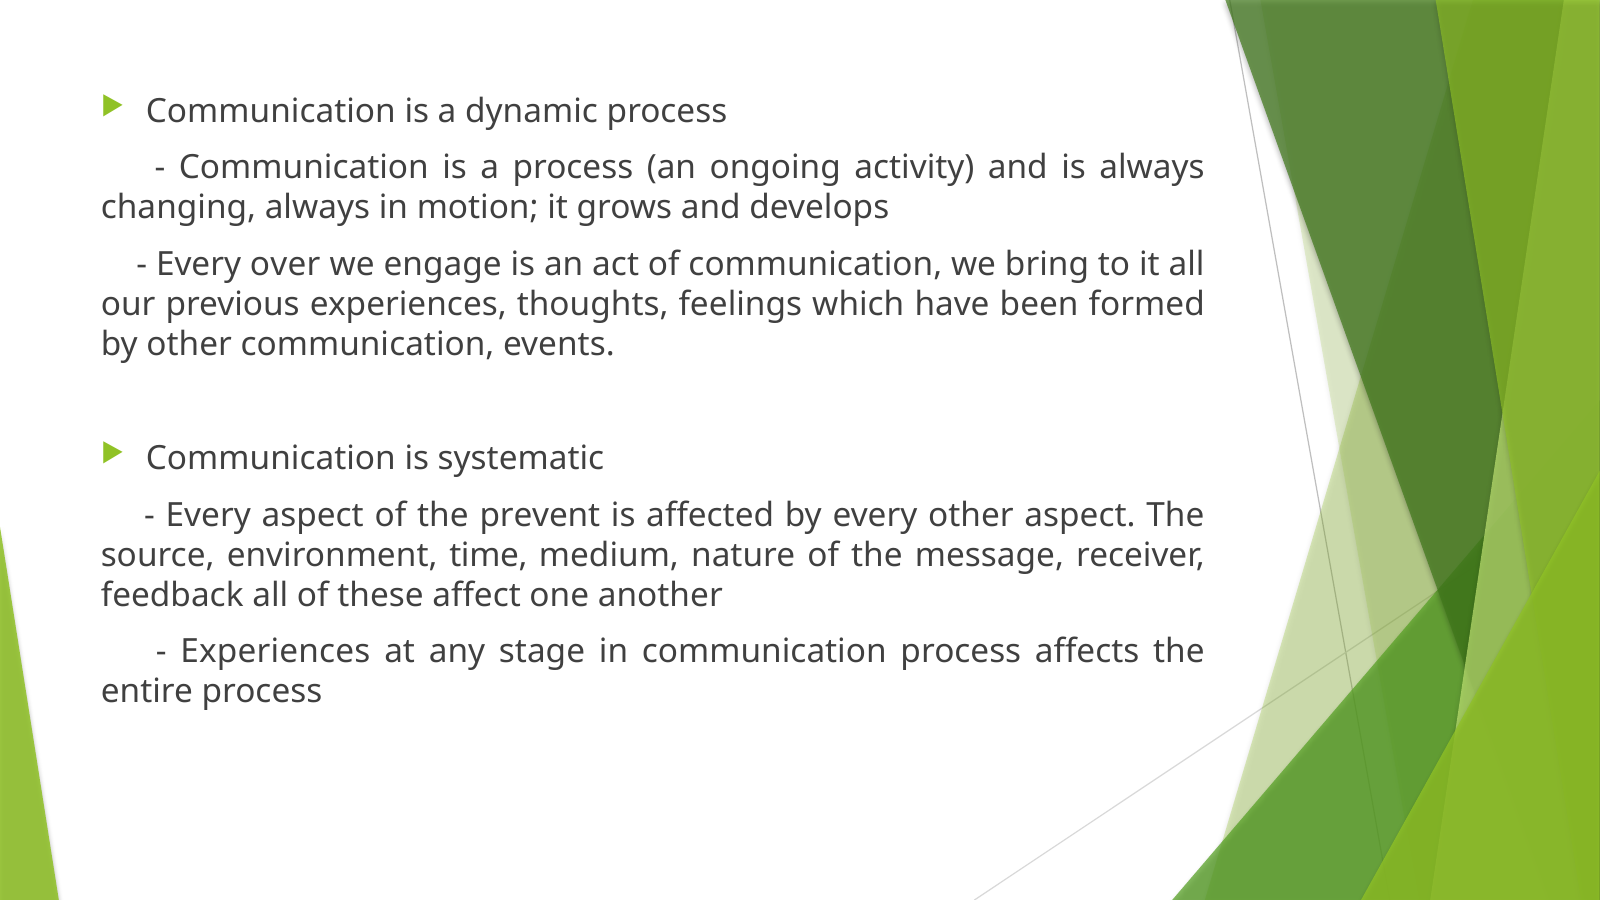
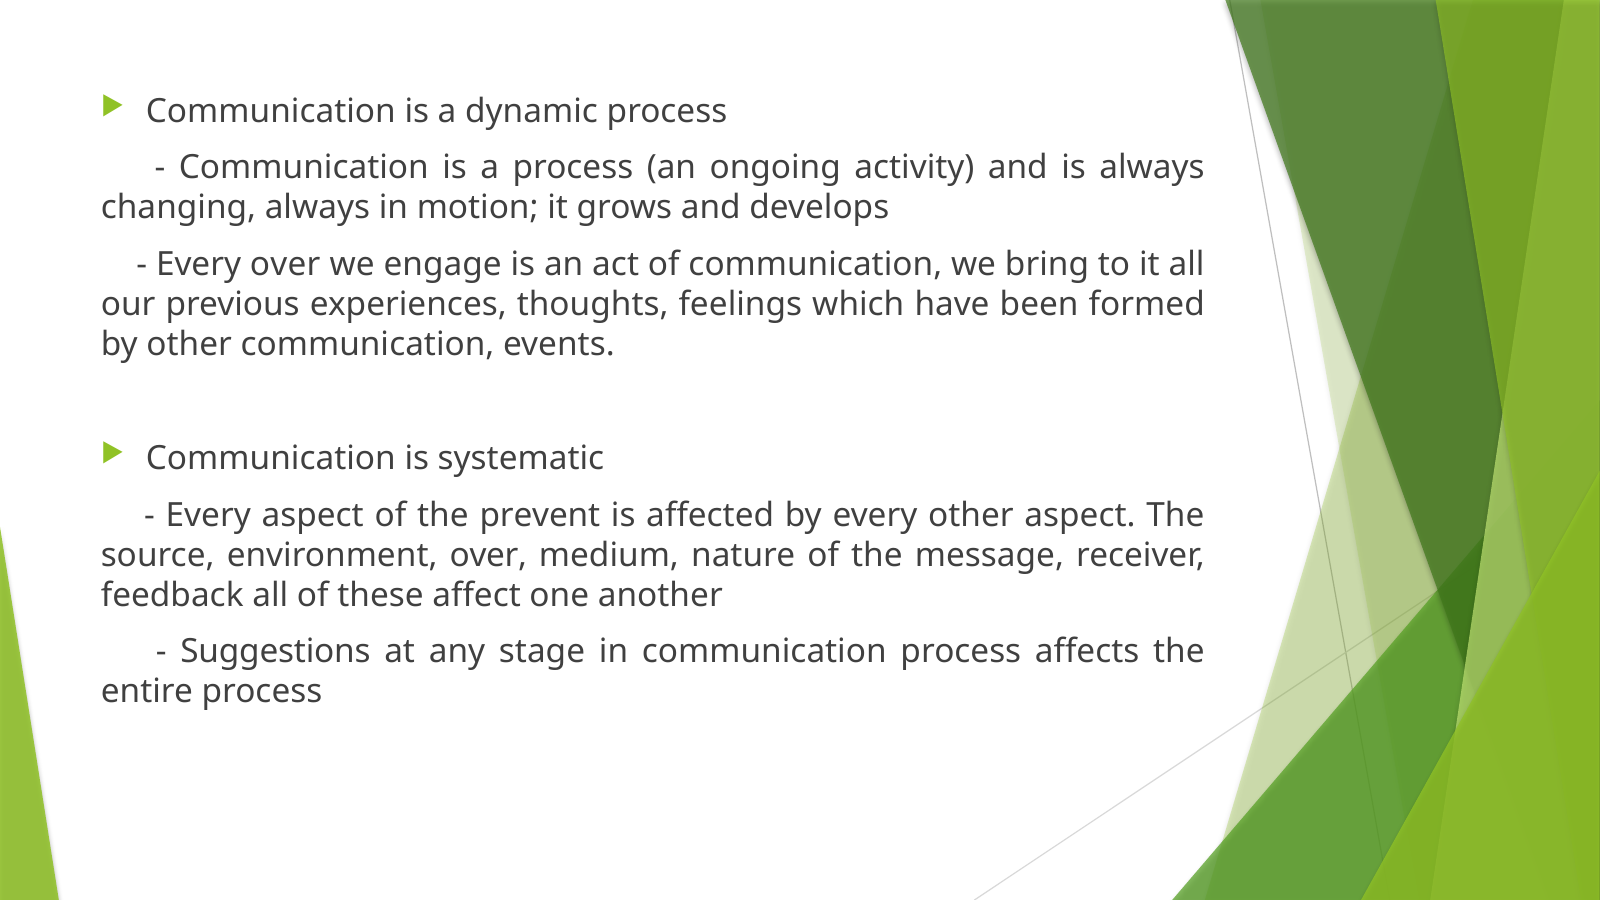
environment time: time -> over (488, 555)
Experiences: Experiences -> Suggestions (275, 652)
